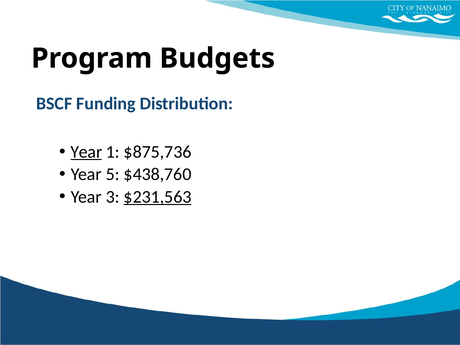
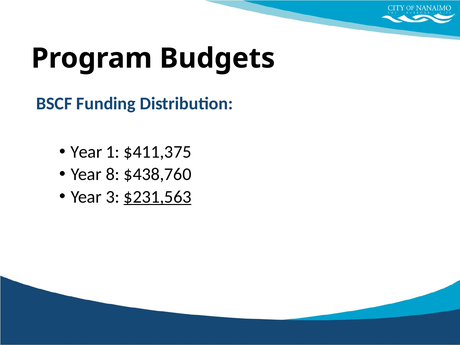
Year underline: present -> none (86, 152)
$875,736: $875,736 -> $411,375 (158, 152)
5: 5 -> 8 (113, 174)
